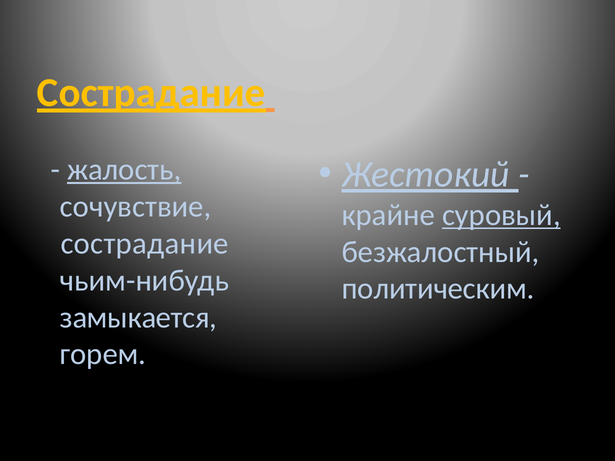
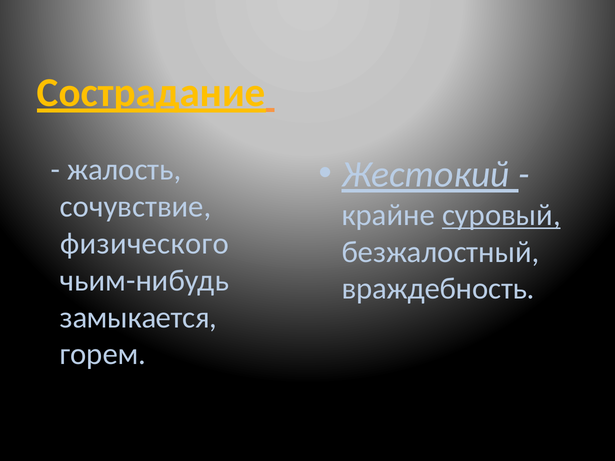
жалость underline: present -> none (124, 170)
сострадание: сострадание -> физического (145, 244)
политическим: политическим -> враждебность (438, 289)
